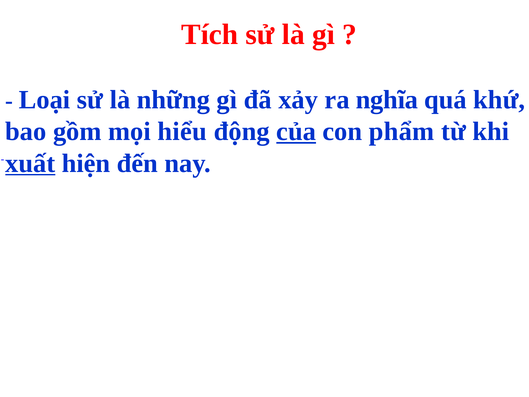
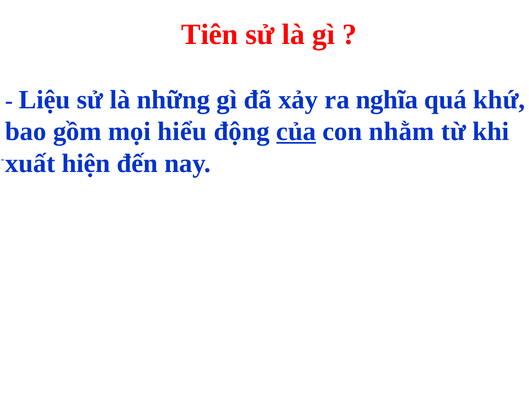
Tích: Tích -> Tiên (210, 35)
Loại: Loại -> Liệu (45, 100)
phẩm: phẩm -> nhằm (402, 131)
xuất underline: present -> none (30, 163)
